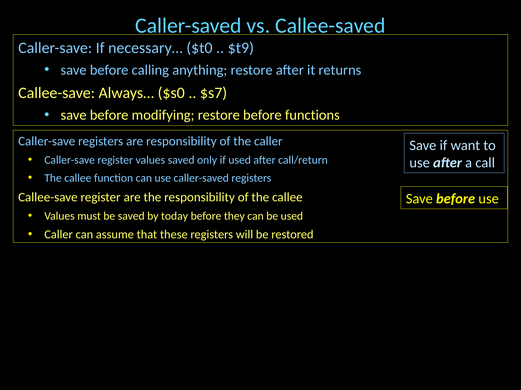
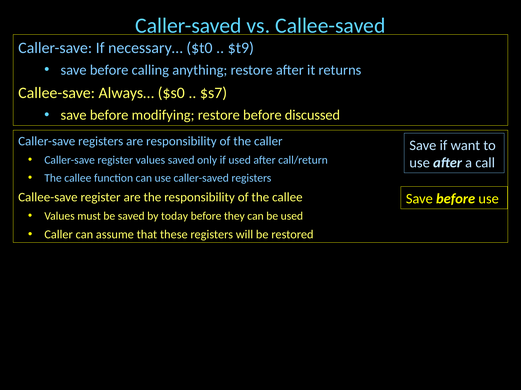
functions: functions -> discussed (312, 115)
